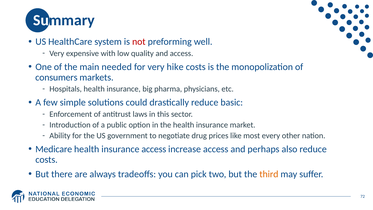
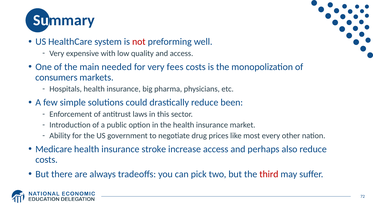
hike: hike -> fees (175, 67)
basic: basic -> been (232, 102)
insurance access: access -> stroke (154, 149)
third colour: orange -> red (269, 174)
